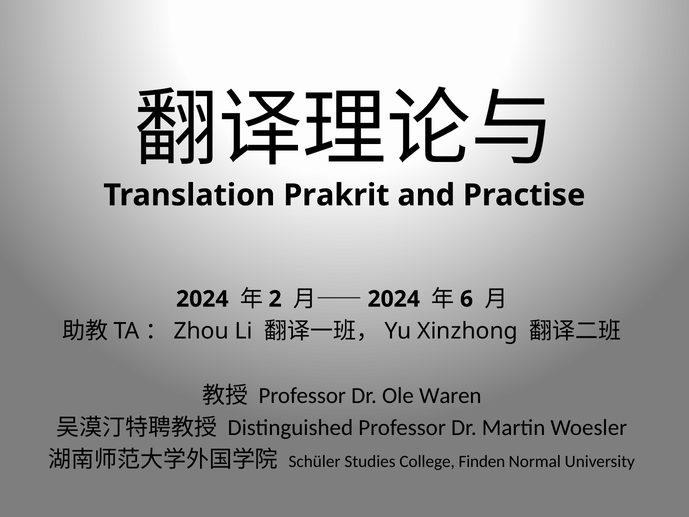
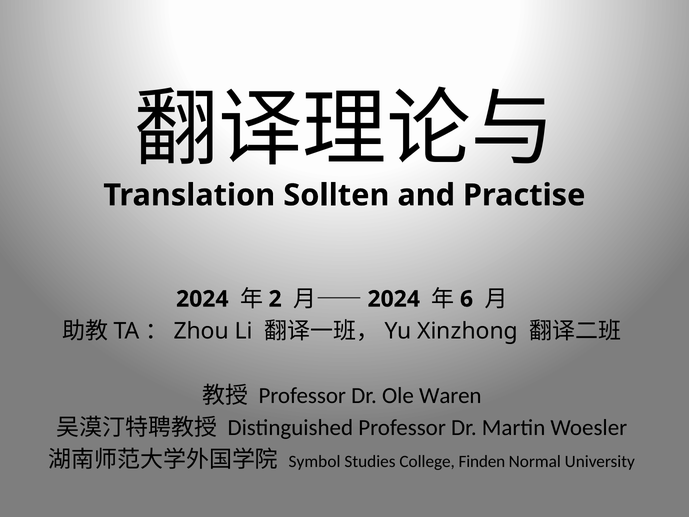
Prakrit: Prakrit -> Sollten (336, 195)
Schüler: Schüler -> Symbol (315, 462)
